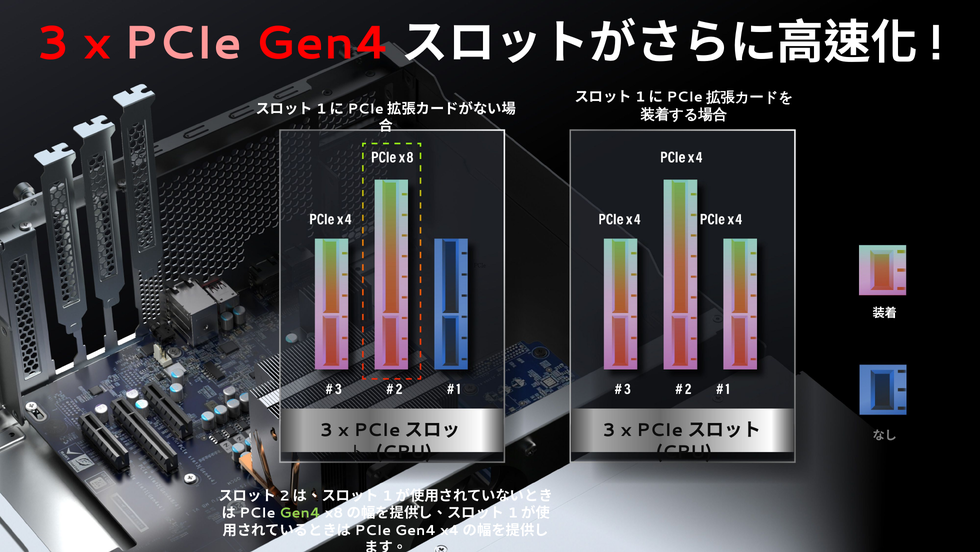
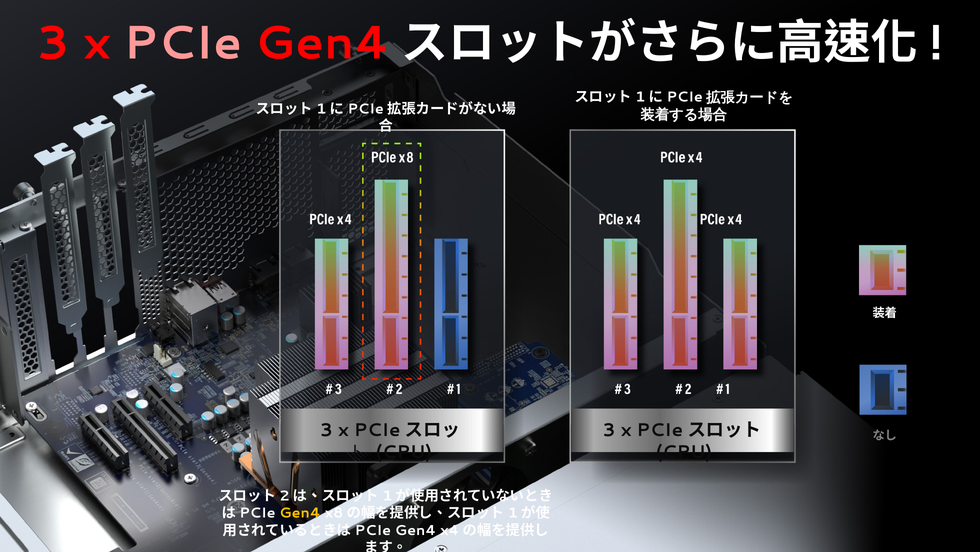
Gen4 colour: light green -> yellow (300, 512)
